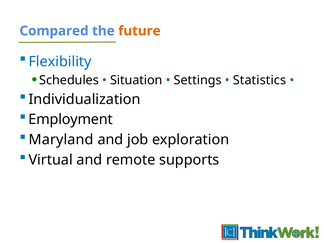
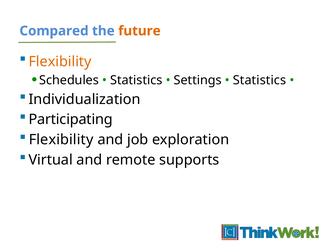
Flexibility colour: blue -> orange (60, 62)
Situation: Situation -> Statistics (136, 80)
Employment: Employment -> Participating (71, 119)
Maryland: Maryland -> Flexibility (61, 140)
